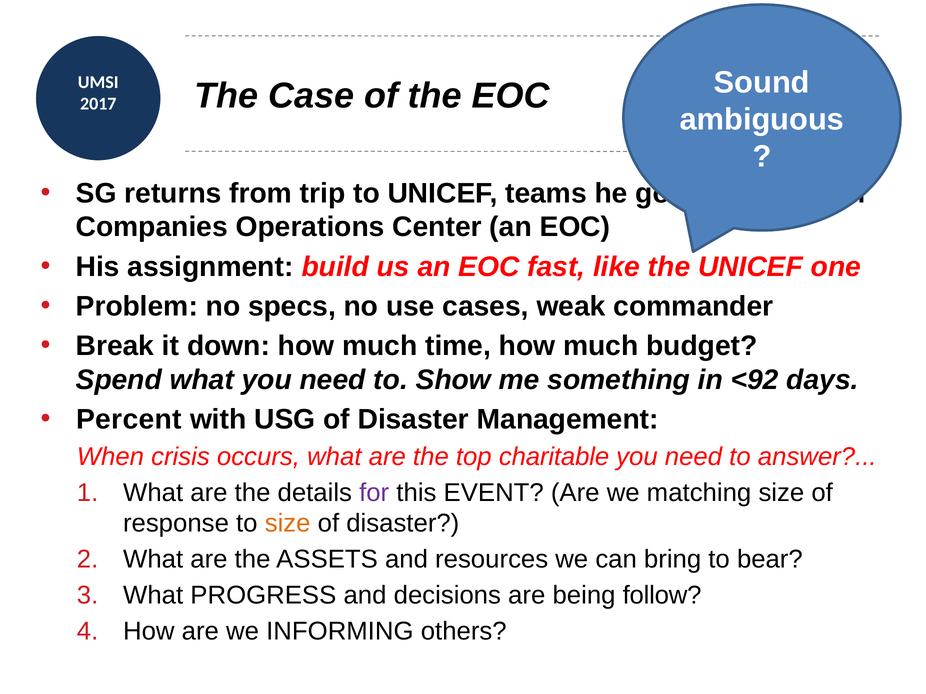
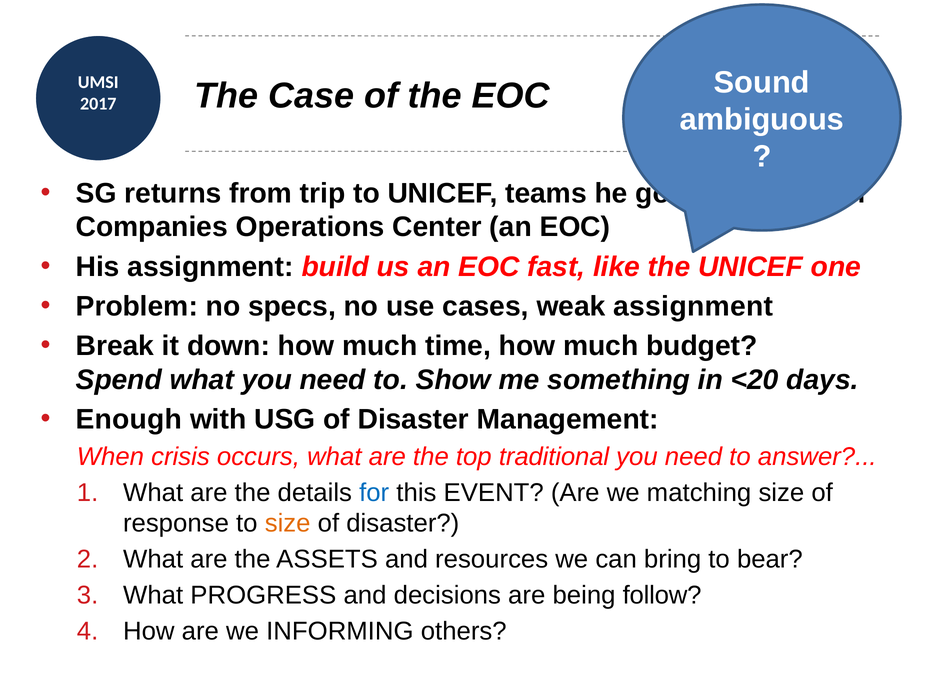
weak commander: commander -> assignment (693, 306)
<92: <92 -> <20 (755, 380)
Percent: Percent -> Enough (129, 420)
charitable: charitable -> traditional (554, 457)
for colour: purple -> blue (374, 493)
